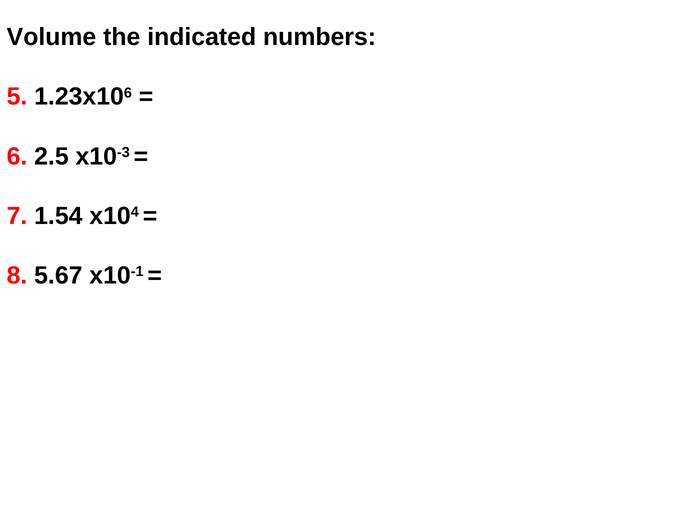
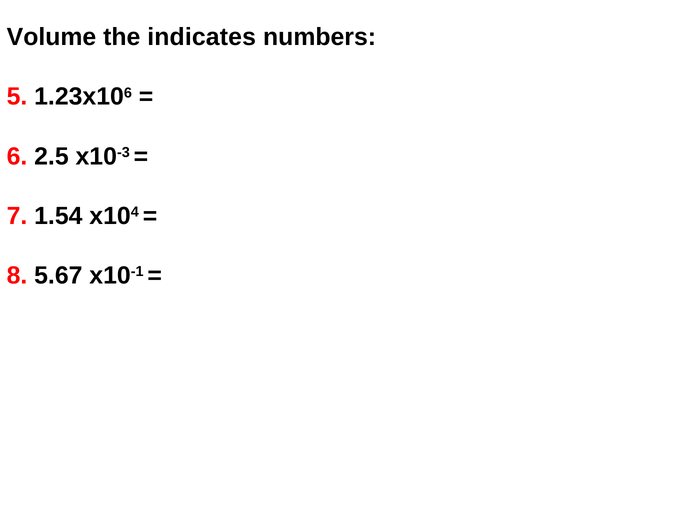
indicated: indicated -> indicates (202, 37)
